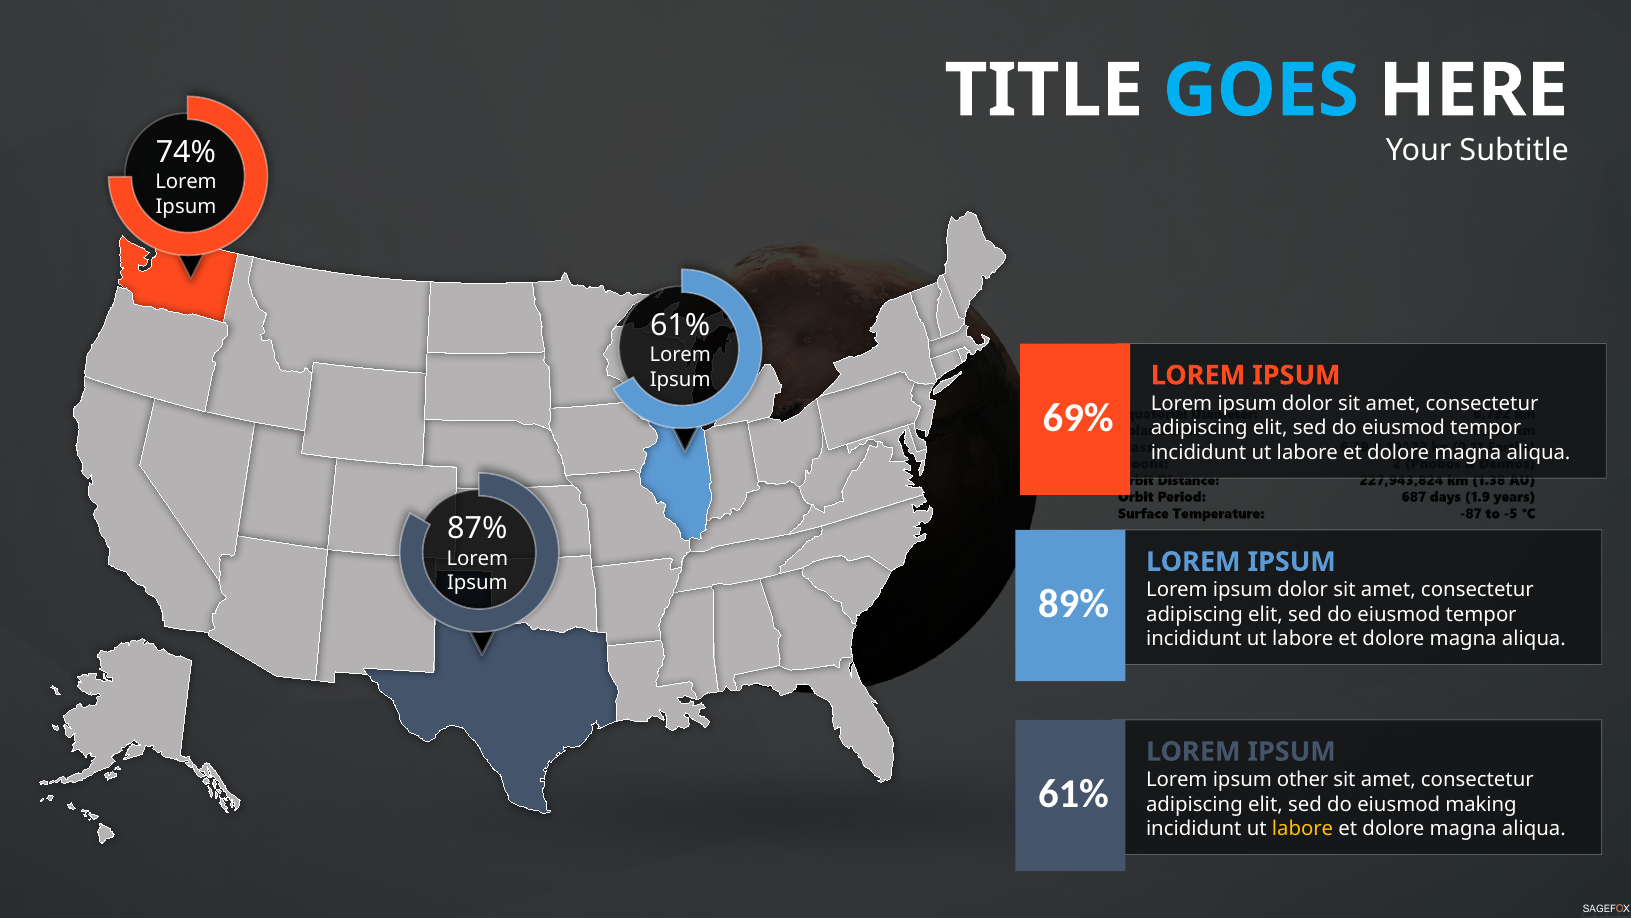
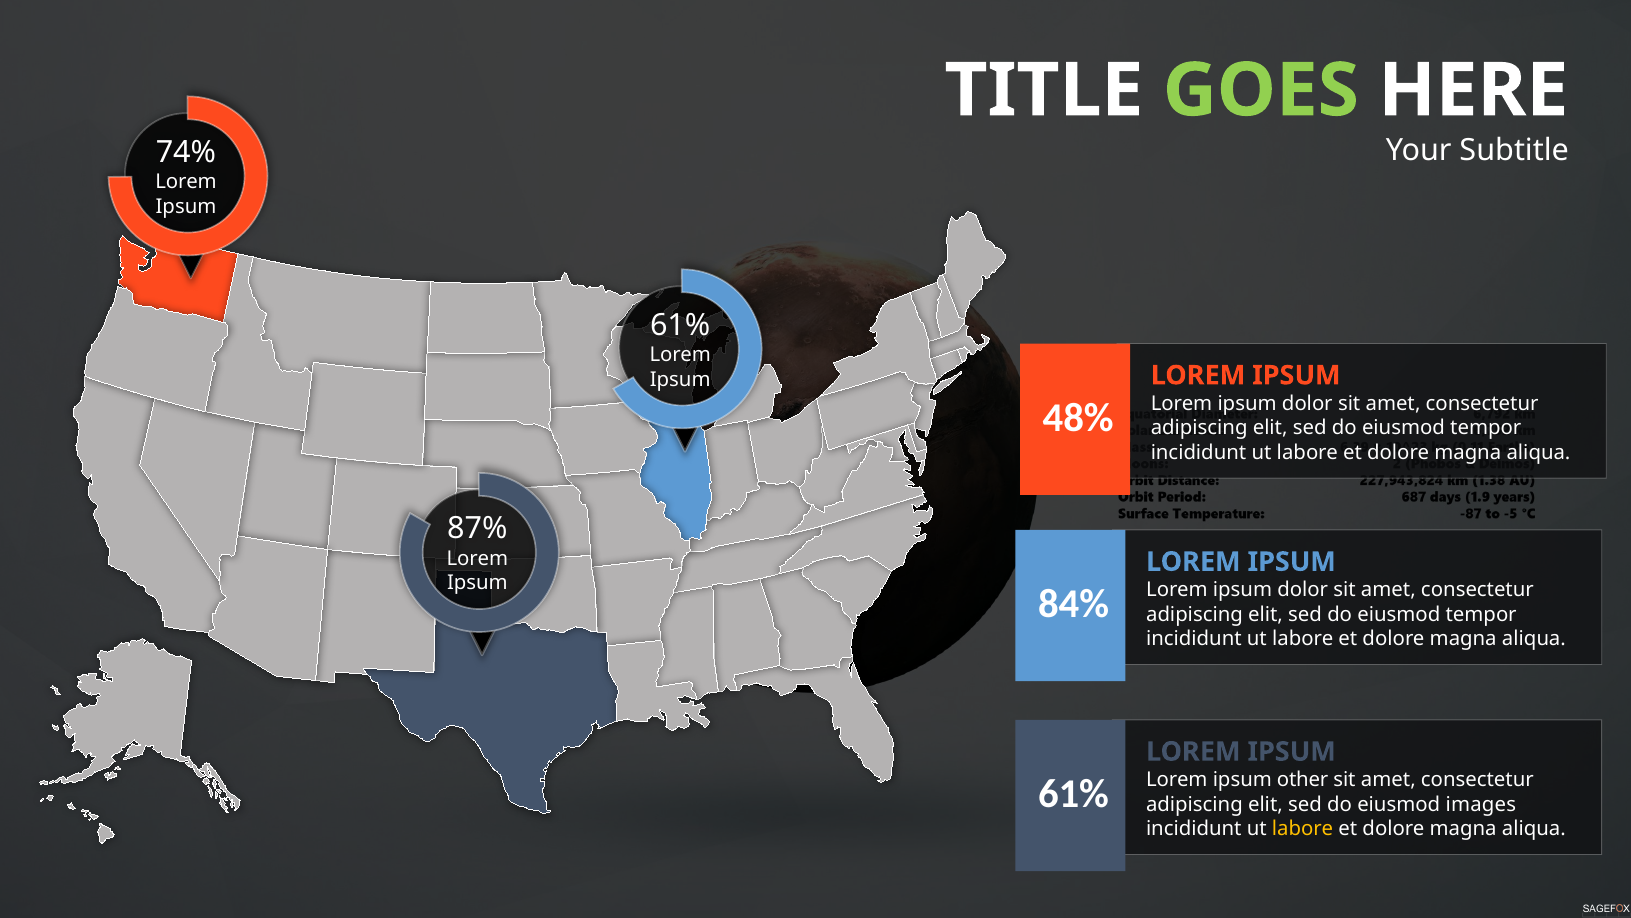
GOES colour: light blue -> light green (1261, 91)
69%: 69% -> 48% (1078, 418)
89%: 89% -> 84% (1074, 604)
making: making -> images (1481, 804)
